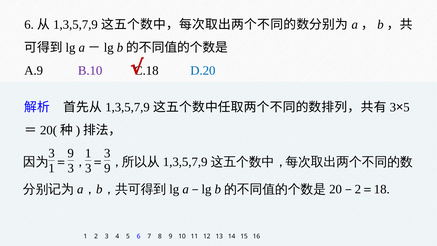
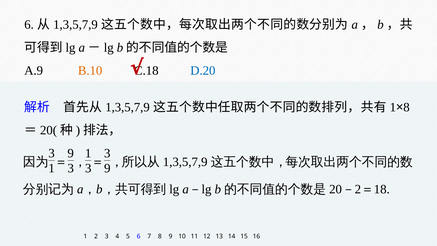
B.10 colour: purple -> orange (90, 70)
3: 3 -> 1 (393, 107)
5: 5 -> 8 (407, 107)
